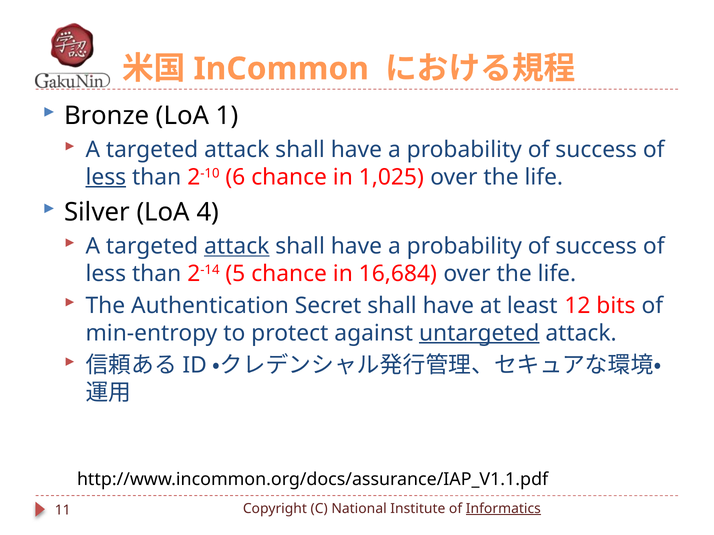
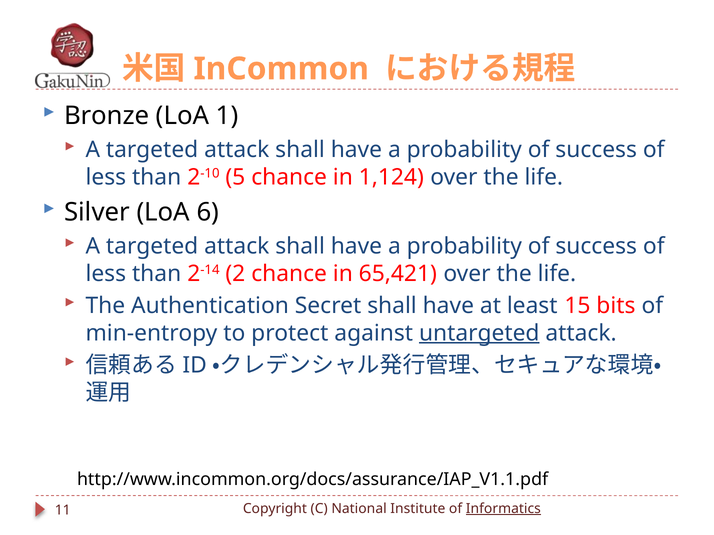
less underline: present -> none (106, 177)
6: 6 -> 5 (235, 177)
1,025: 1,025 -> 1,124 (391, 177)
4: 4 -> 6 (208, 213)
attack underline: present -> none (237, 246)
5: 5 -> 2 (235, 274)
16,684: 16,684 -> 65,421 (398, 274)
12: 12 -> 15 (577, 306)
